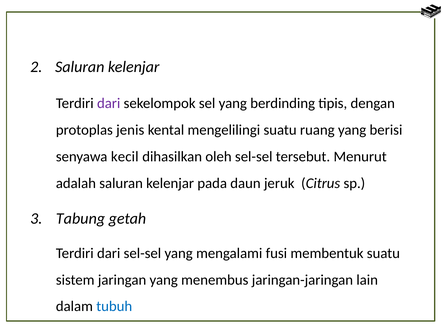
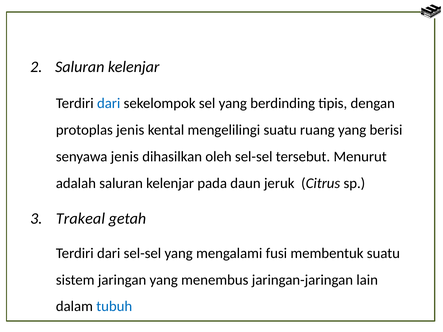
dari colour: purple -> blue (109, 103)
senyawa kecil: kecil -> jenis (125, 157)
Tabung: Tabung -> Trakeal (80, 219)
